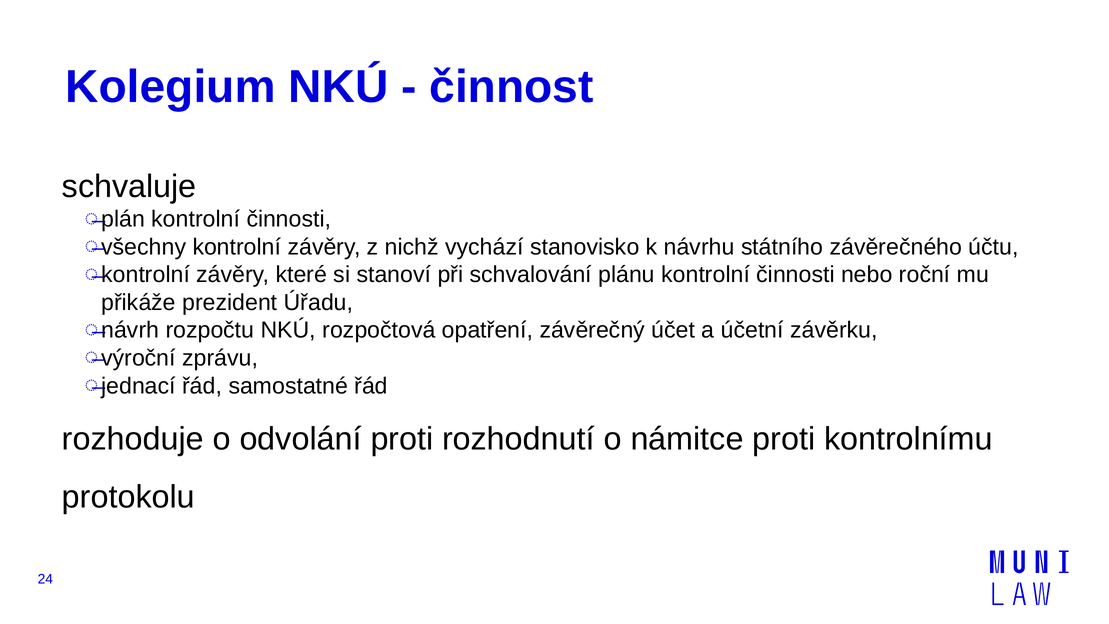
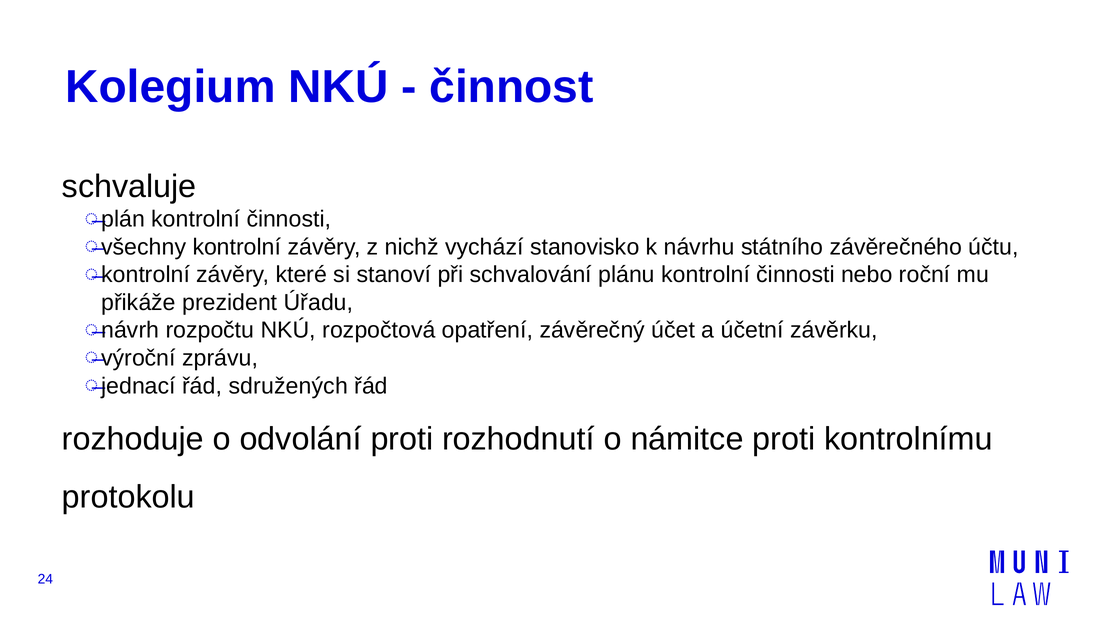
samostatné: samostatné -> sdružených (288, 386)
